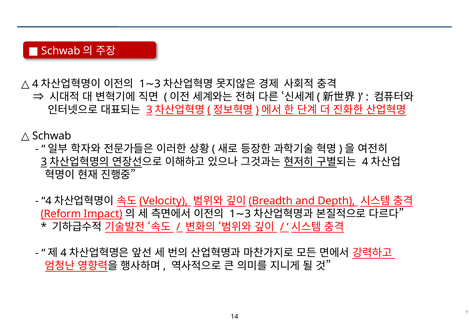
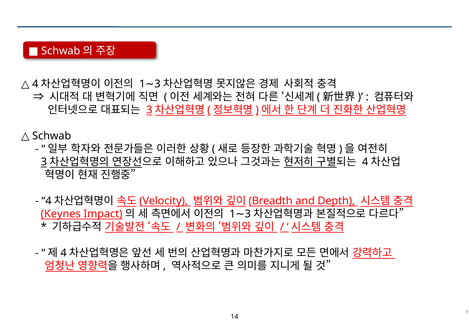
Reform: Reform -> Keynes (61, 214)
